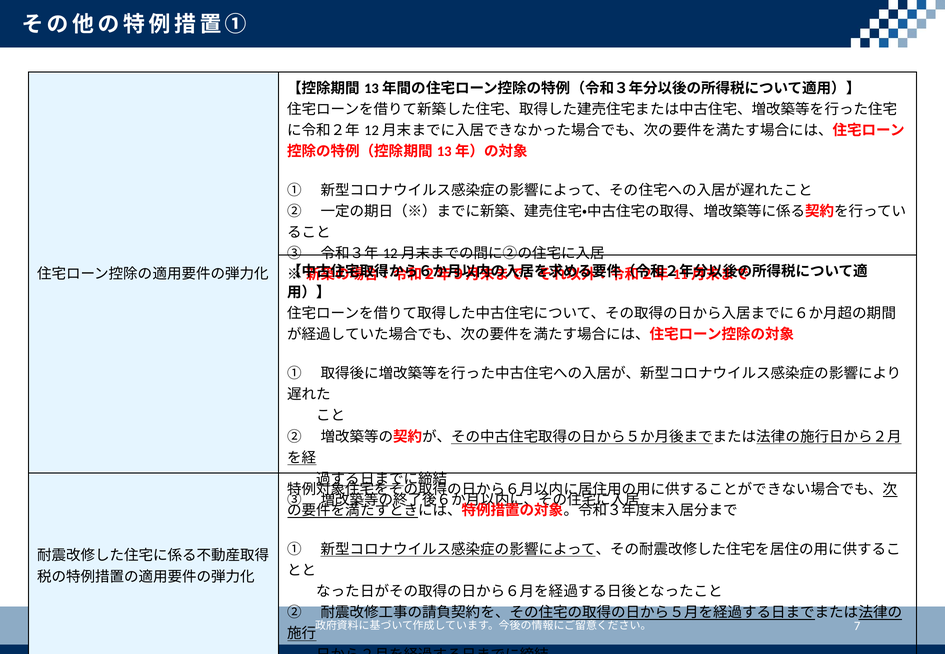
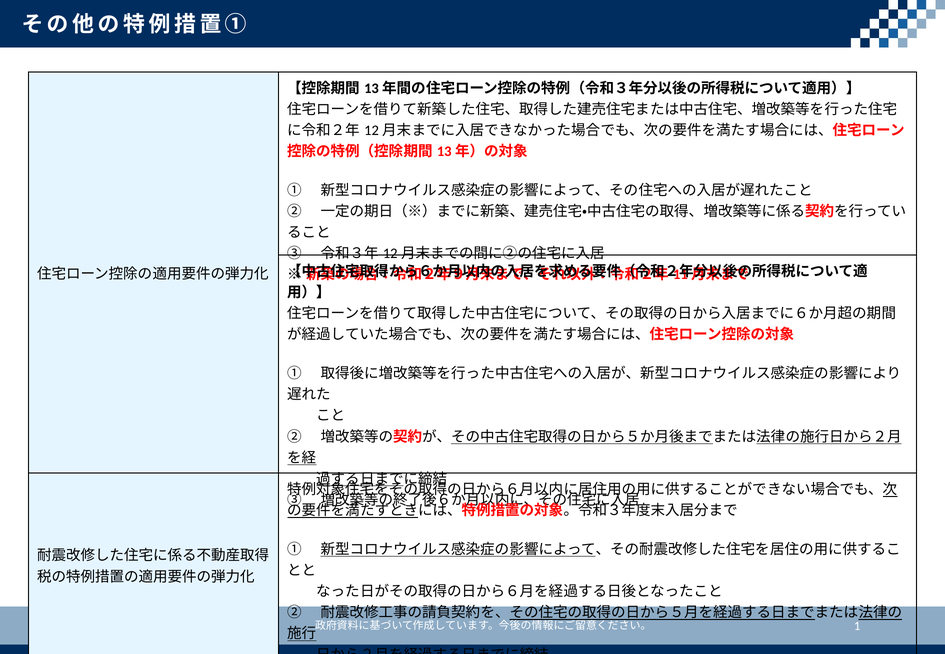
7: 7 -> 1 (857, 626)
